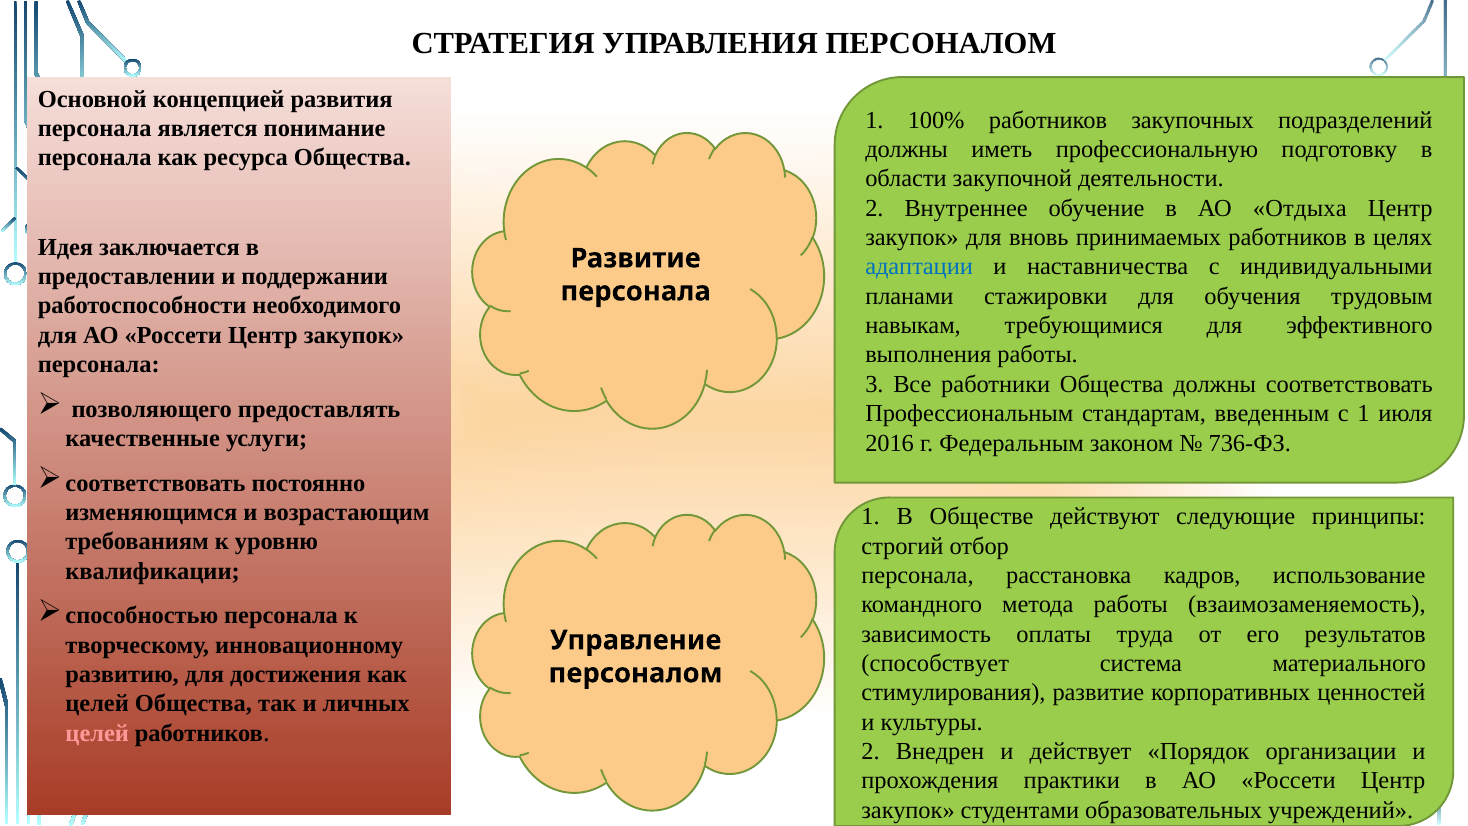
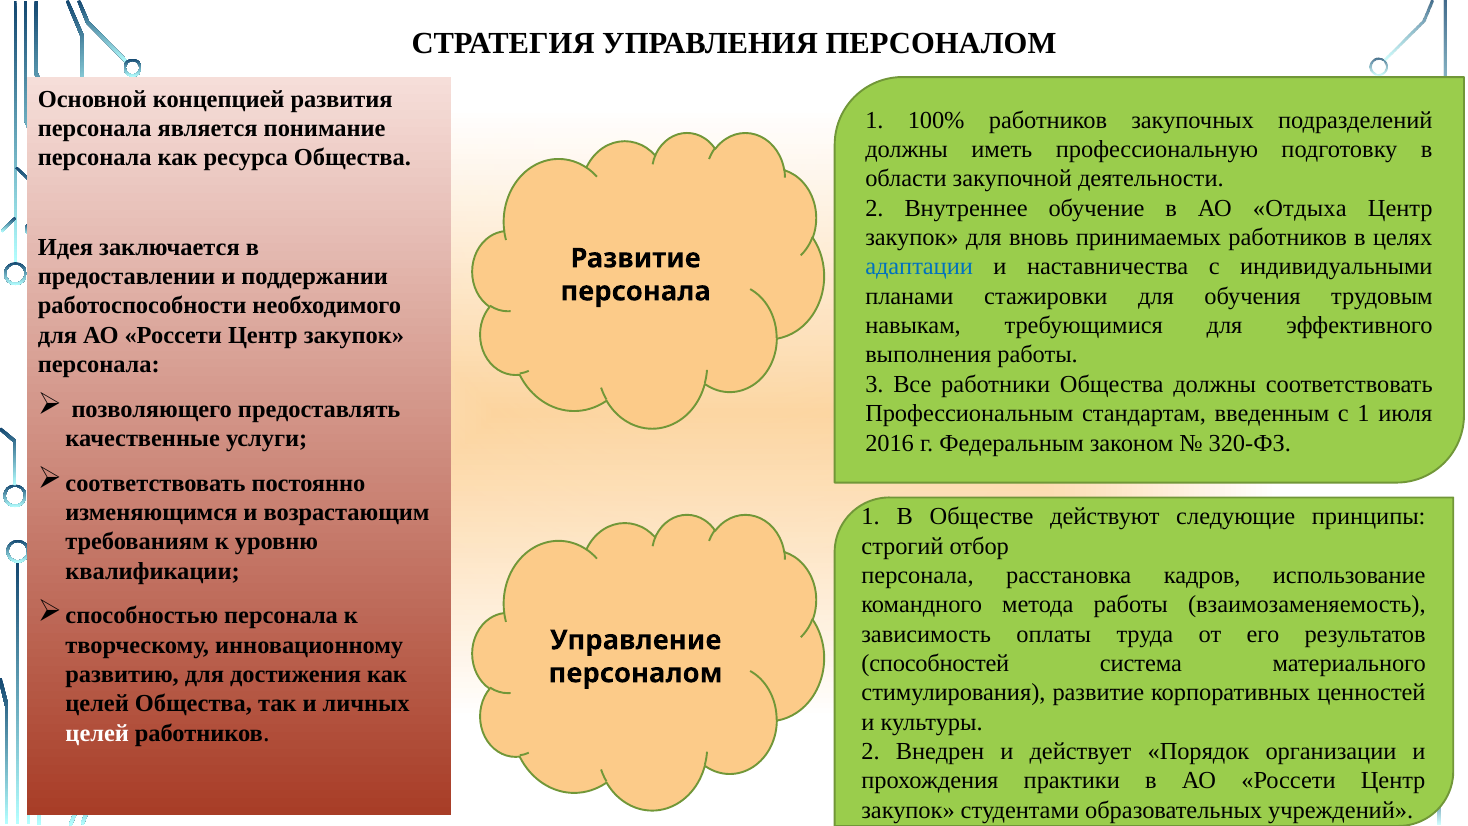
736-ФЗ: 736-ФЗ -> 320-ФЗ (1250, 443)
способствует: способствует -> способностей (935, 663)
целей colour: pink -> white (97, 733)
